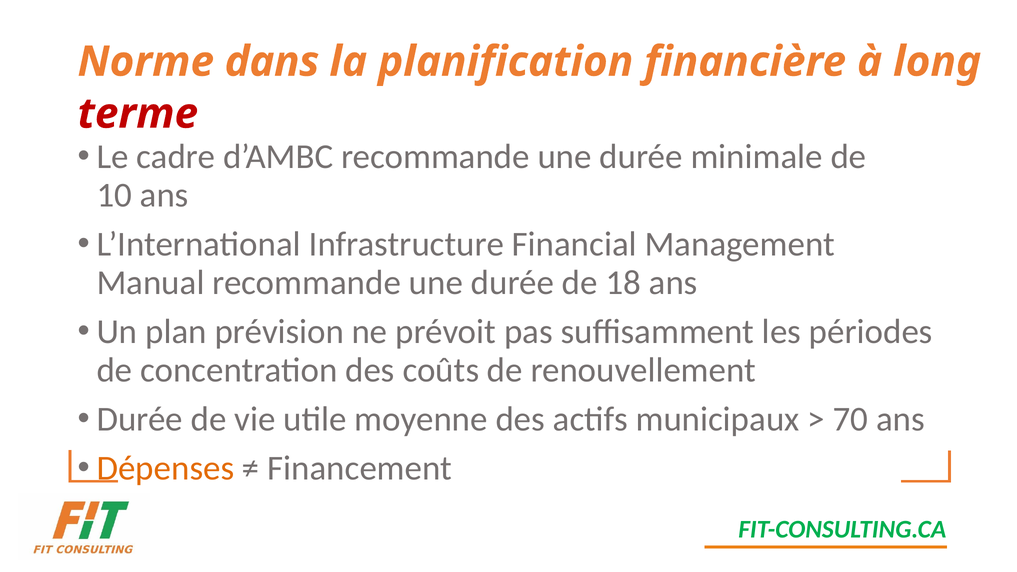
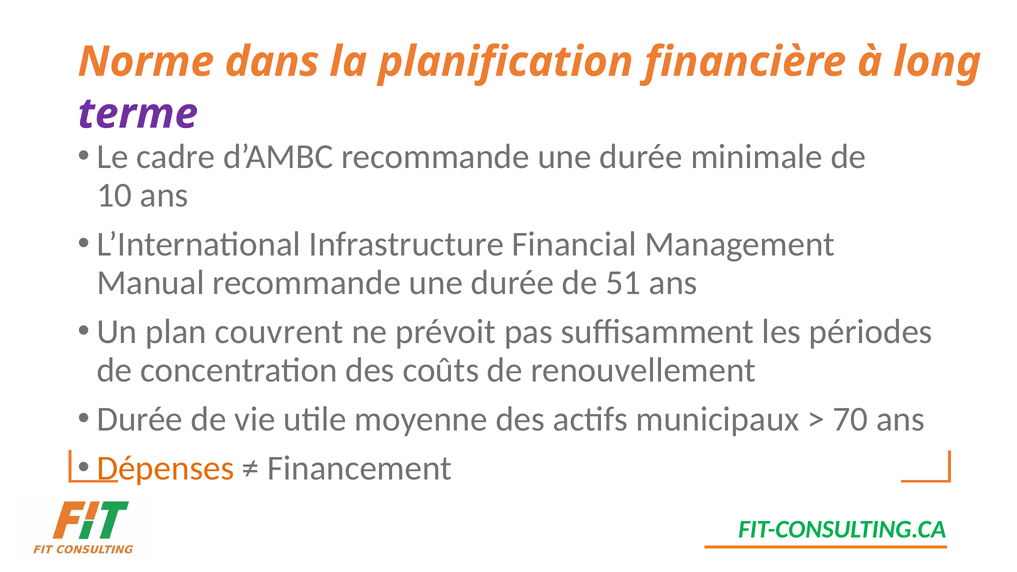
terme colour: red -> purple (138, 114)
18: 18 -> 51 (623, 283)
prévision: prévision -> couvrent (279, 332)
